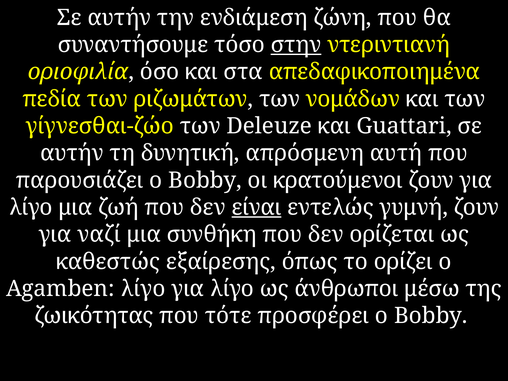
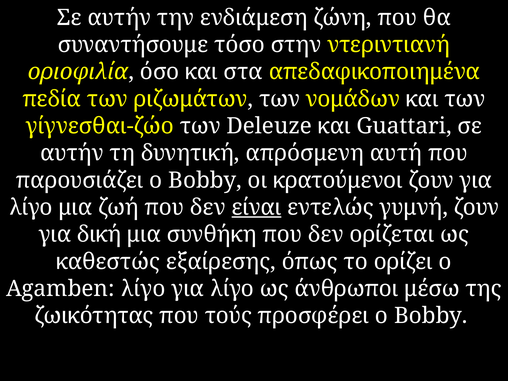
στην underline: present -> none (296, 45)
ναζί: ναζί -> δική (99, 234)
τότε: τότε -> τούς (228, 316)
